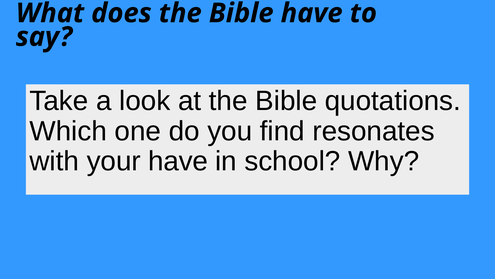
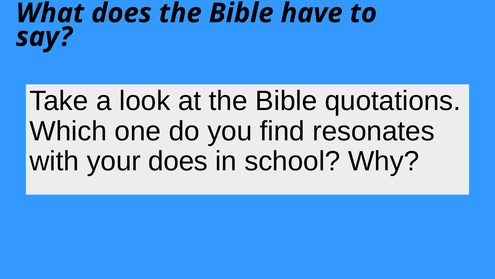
your have: have -> does (178, 161)
